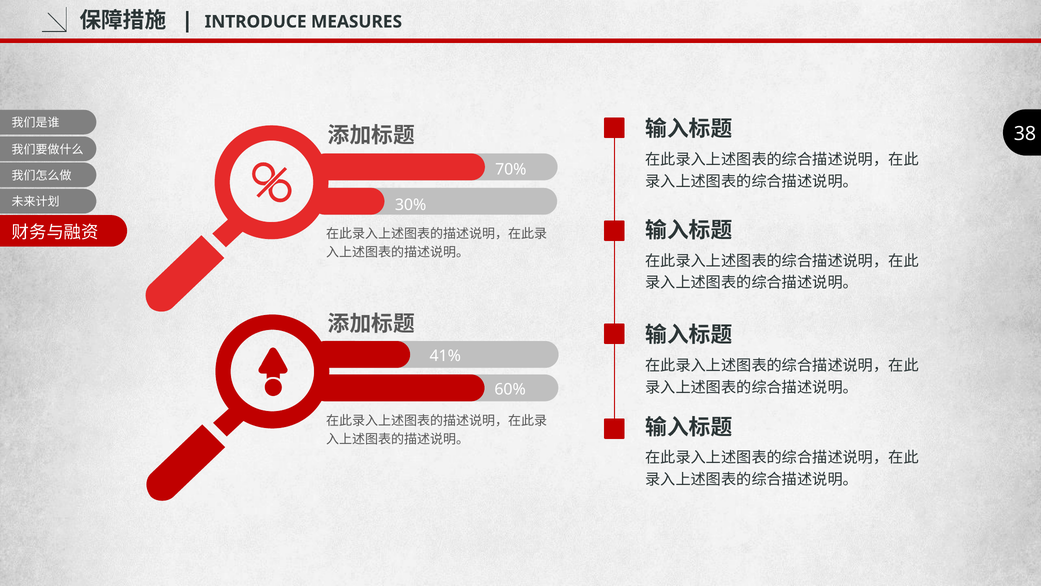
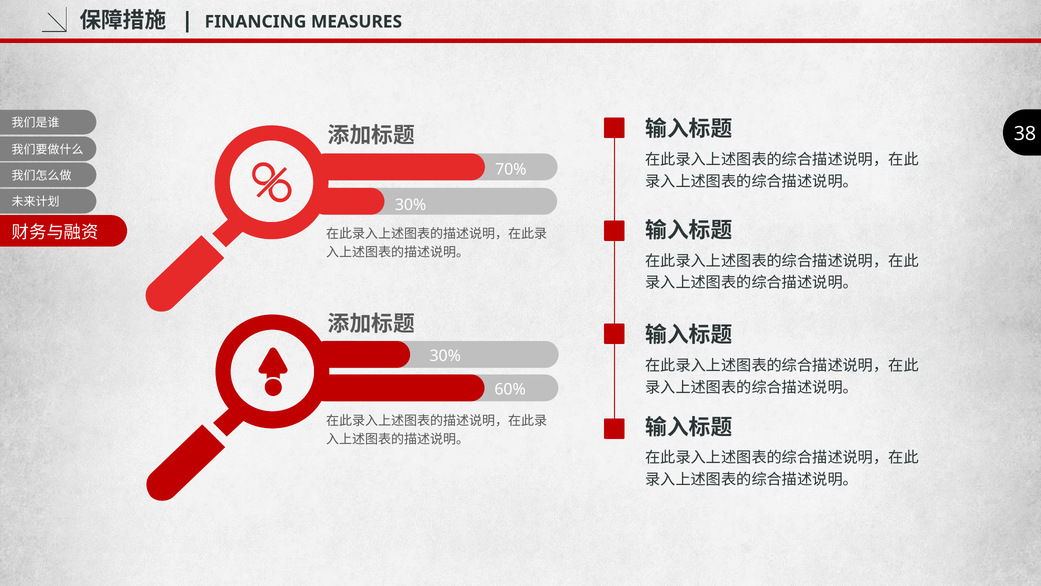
INTRODUCE: INTRODUCE -> FINANCING (255, 22)
41%: 41% -> 30% (445, 356)
